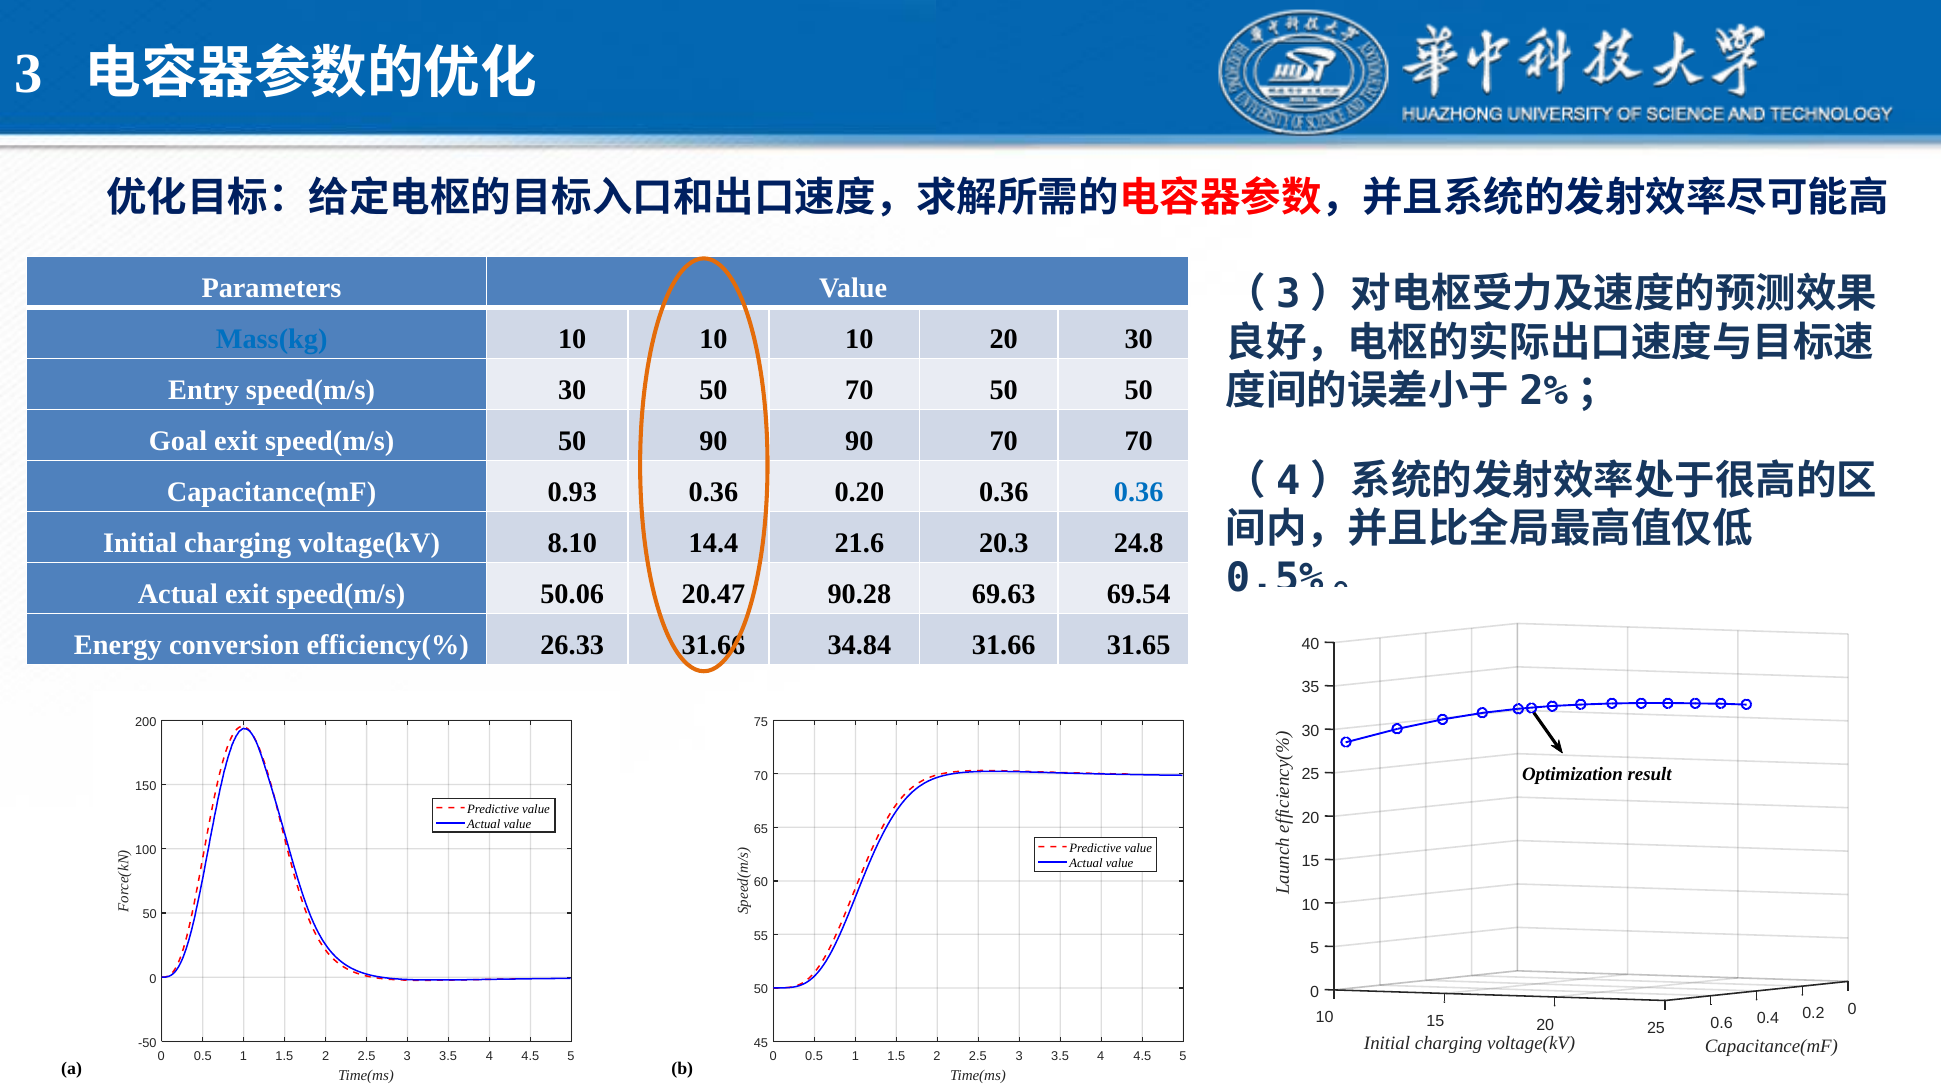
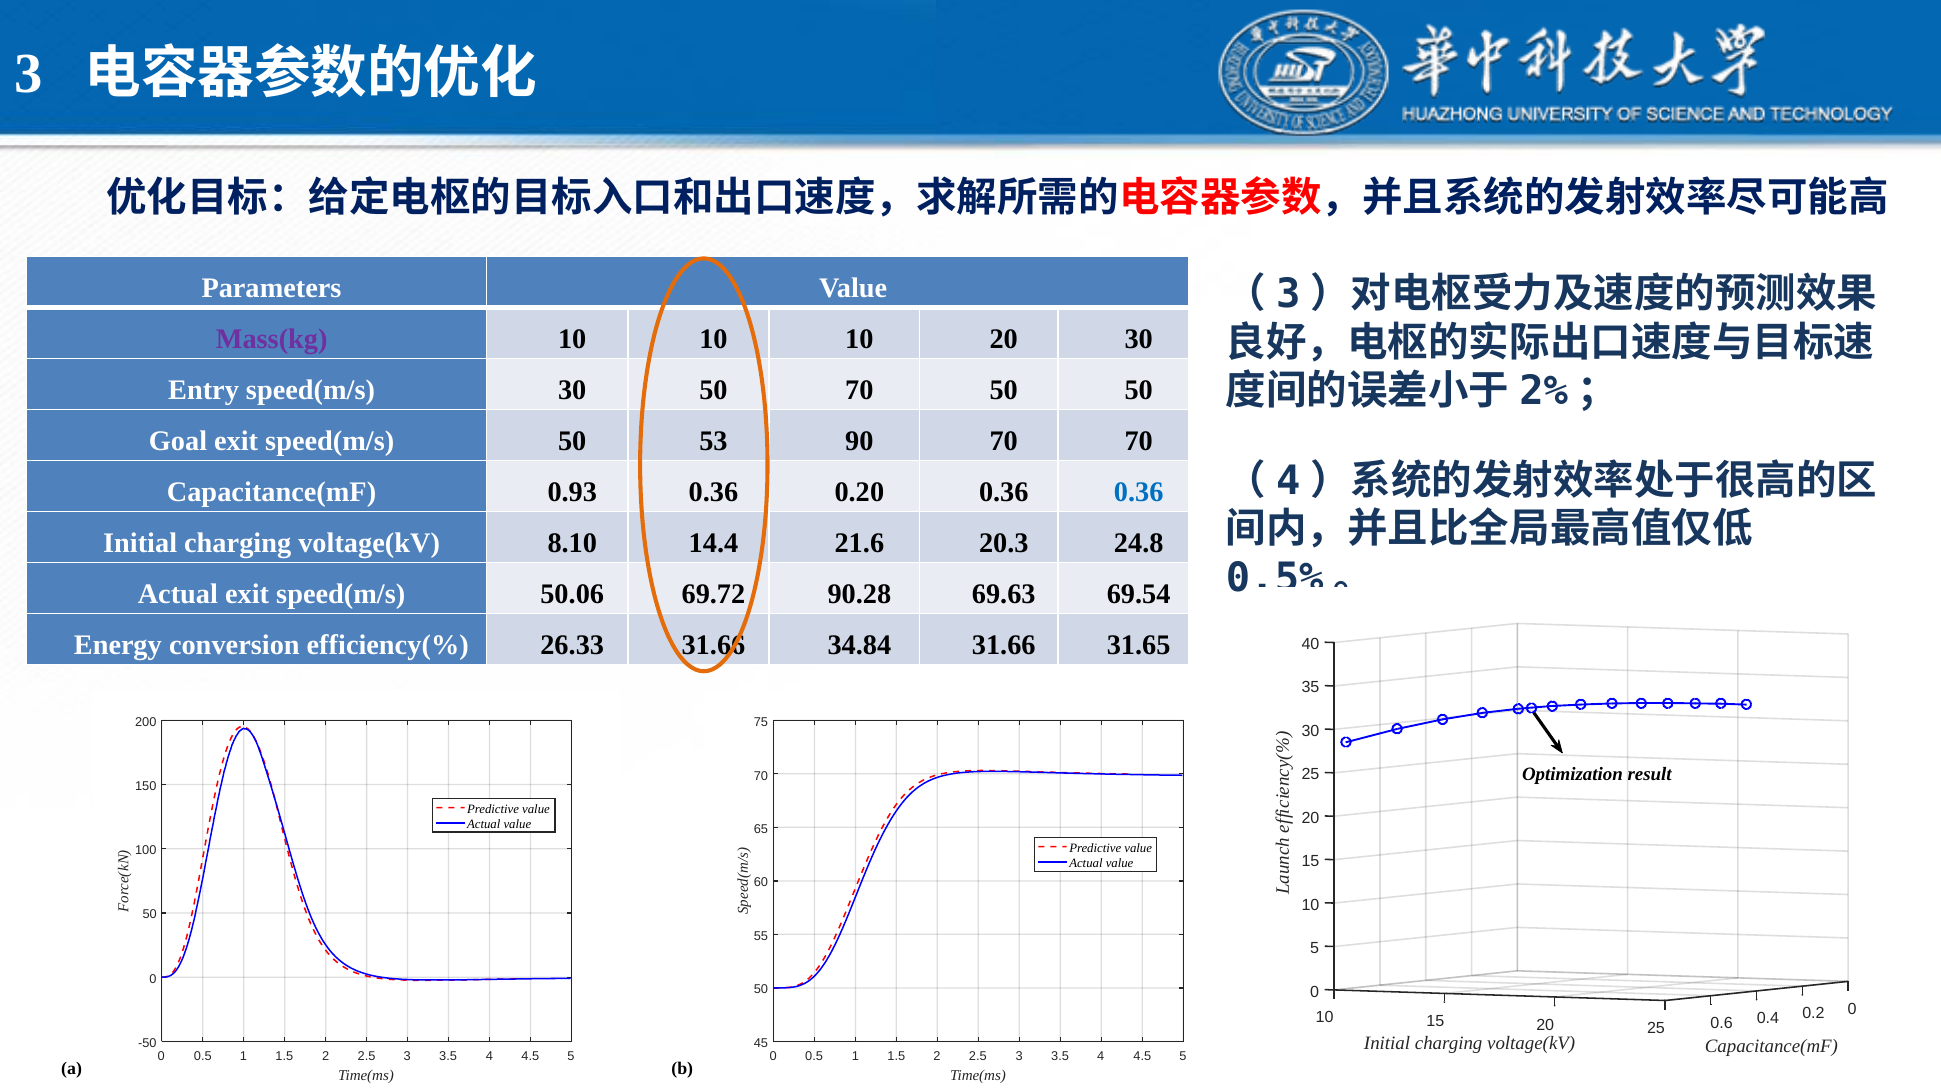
Mass(kg colour: blue -> purple (272, 339)
50 90: 90 -> 53 (713, 441)
20.47: 20.47 -> 69.72 (713, 594)
